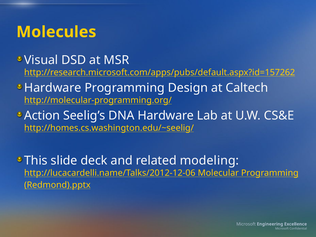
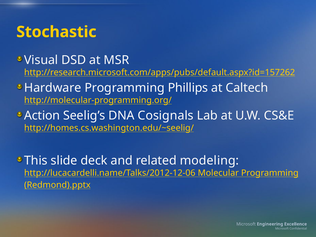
Molecules: Molecules -> Stochastic (56, 32)
Design: Design -> Phillips (188, 88)
DNA Hardware: Hardware -> Cosignals (166, 115)
